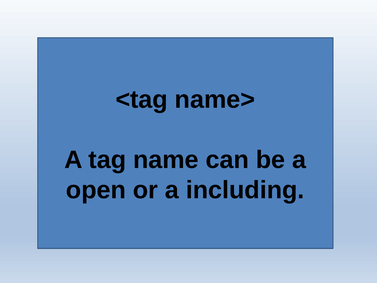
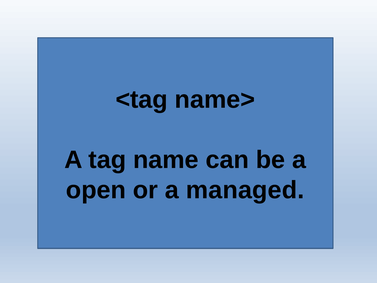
including: including -> managed (245, 190)
